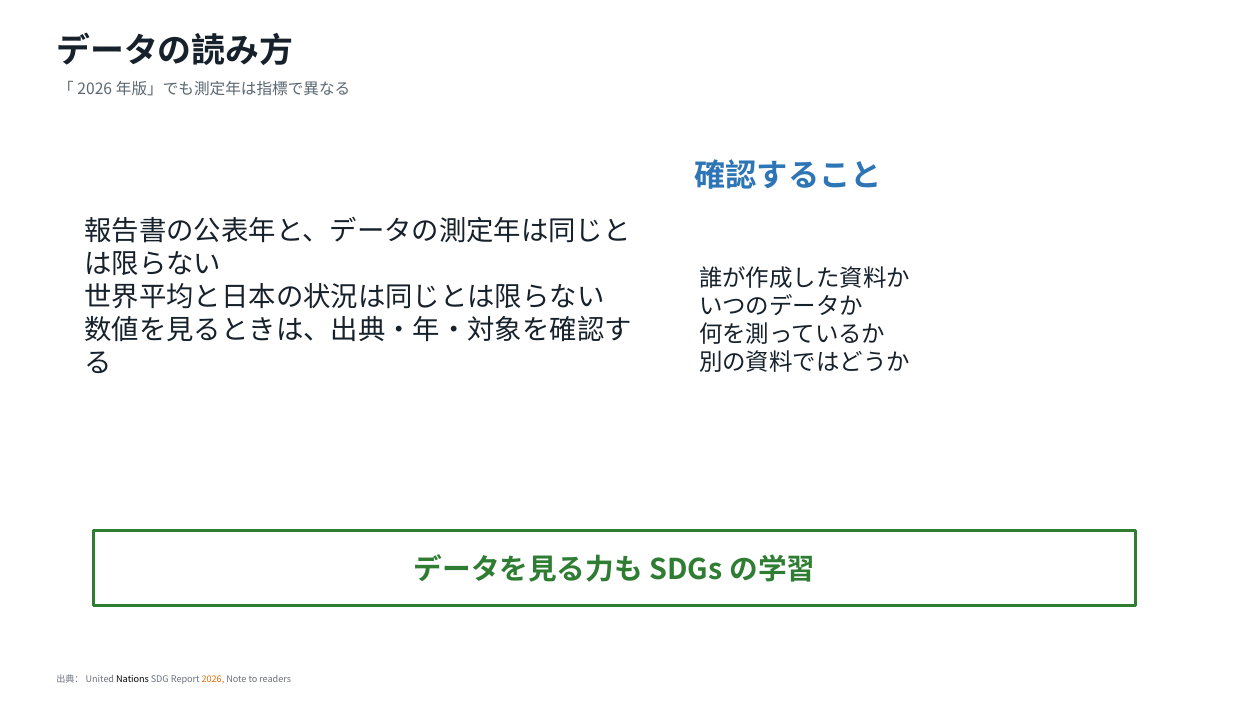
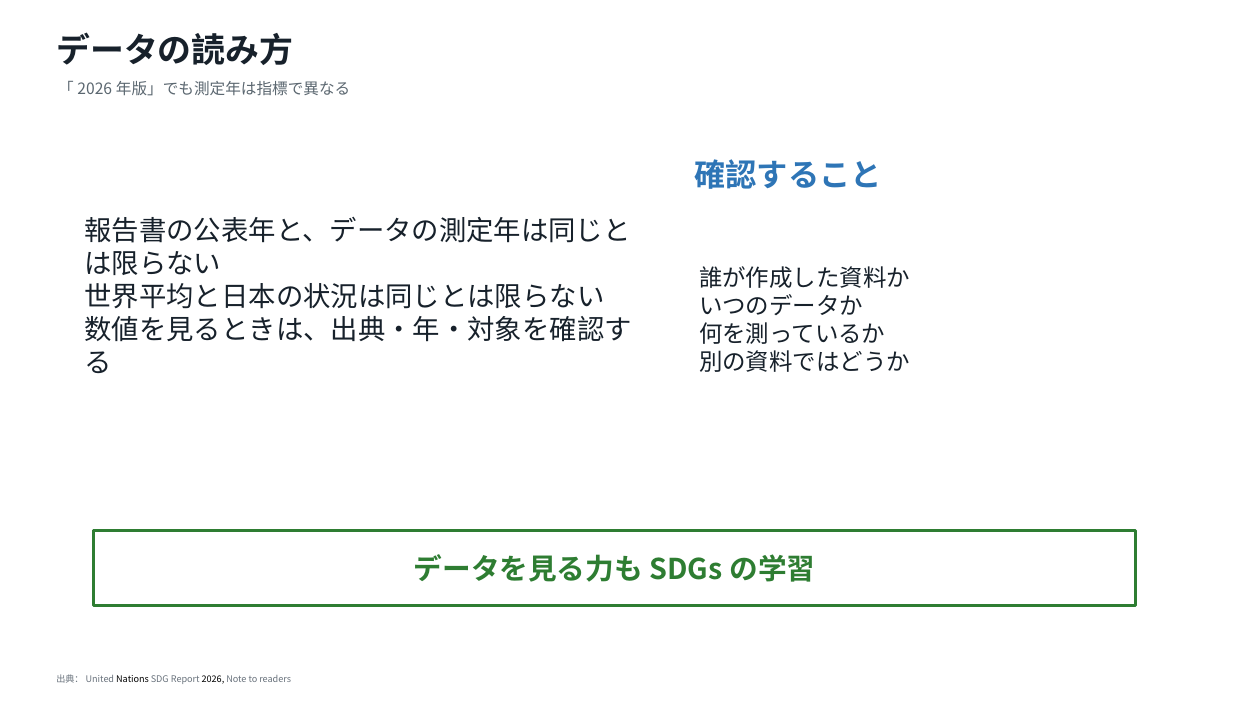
2026 colour: orange -> black (213, 679)
